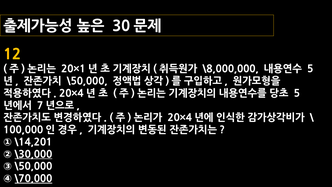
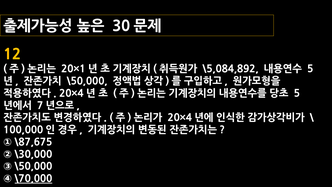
\8,000,000: \8,000,000 -> \5,084,892 (231, 69)
\14,201: \14,201 -> \87,675 (33, 142)
\30,000 underline: present -> none (33, 154)
